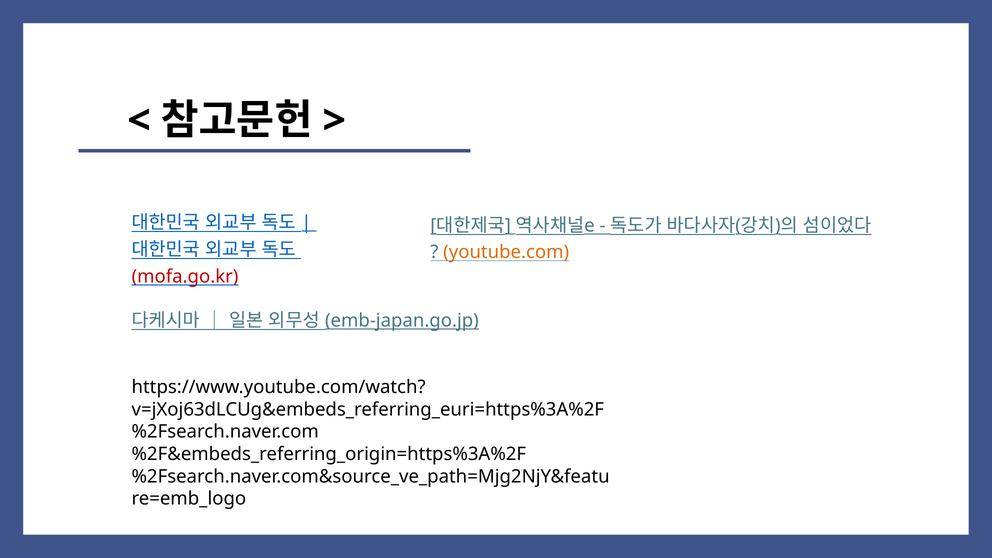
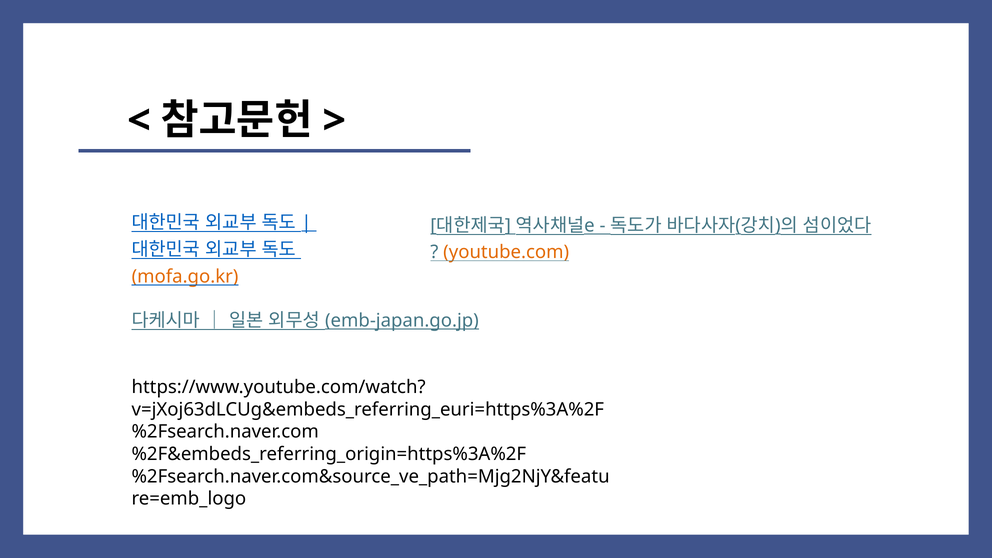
mofa.go.kr colour: red -> orange (185, 277)
